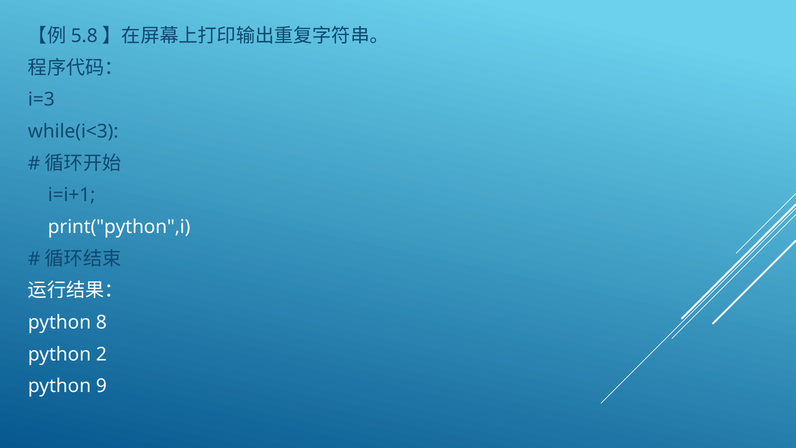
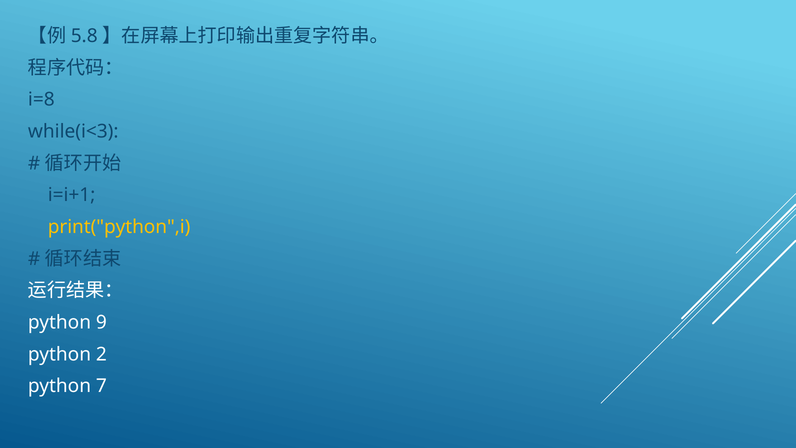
i=3: i=3 -> i=8 (41, 99)
print("python",i colour: white -> yellow (119, 227)
8: 8 -> 9 (101, 322)
9: 9 -> 7 (101, 386)
